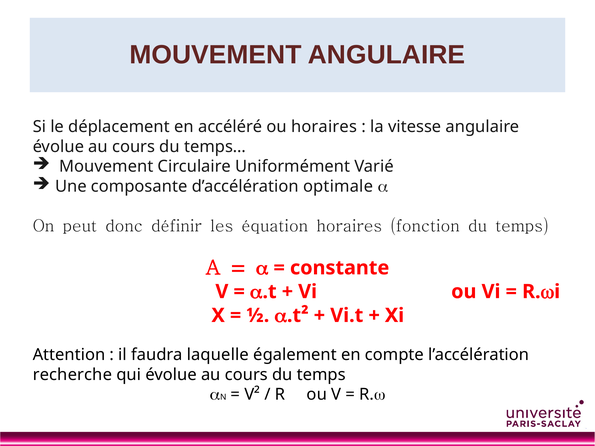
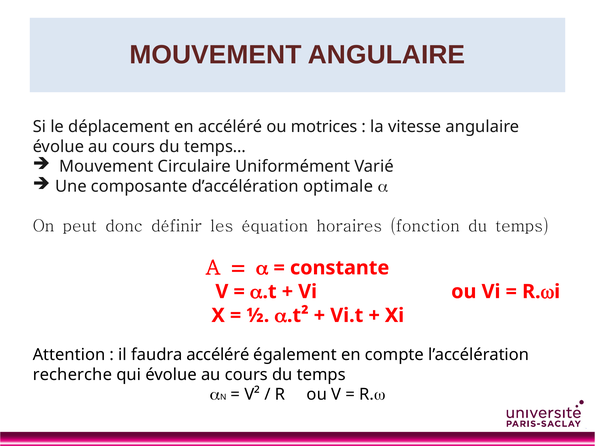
ou horaires: horaires -> motrices (324, 127)
faudra laquelle: laquelle -> accéléré (218, 355)
